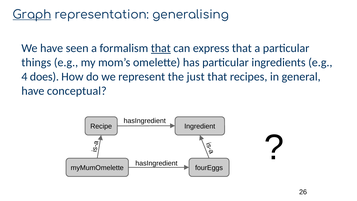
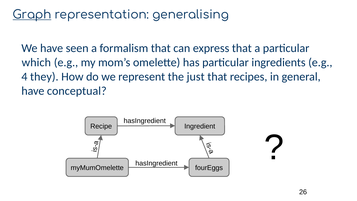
that underline: present -> none (161, 48)
things: things -> which (36, 62)
does: does -> they (44, 77)
